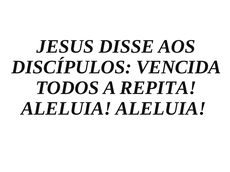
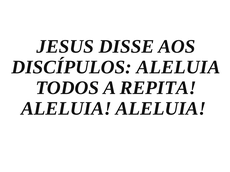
DISCÍPULOS VENCIDA: VENCIDA -> ALELUIA (178, 67)
